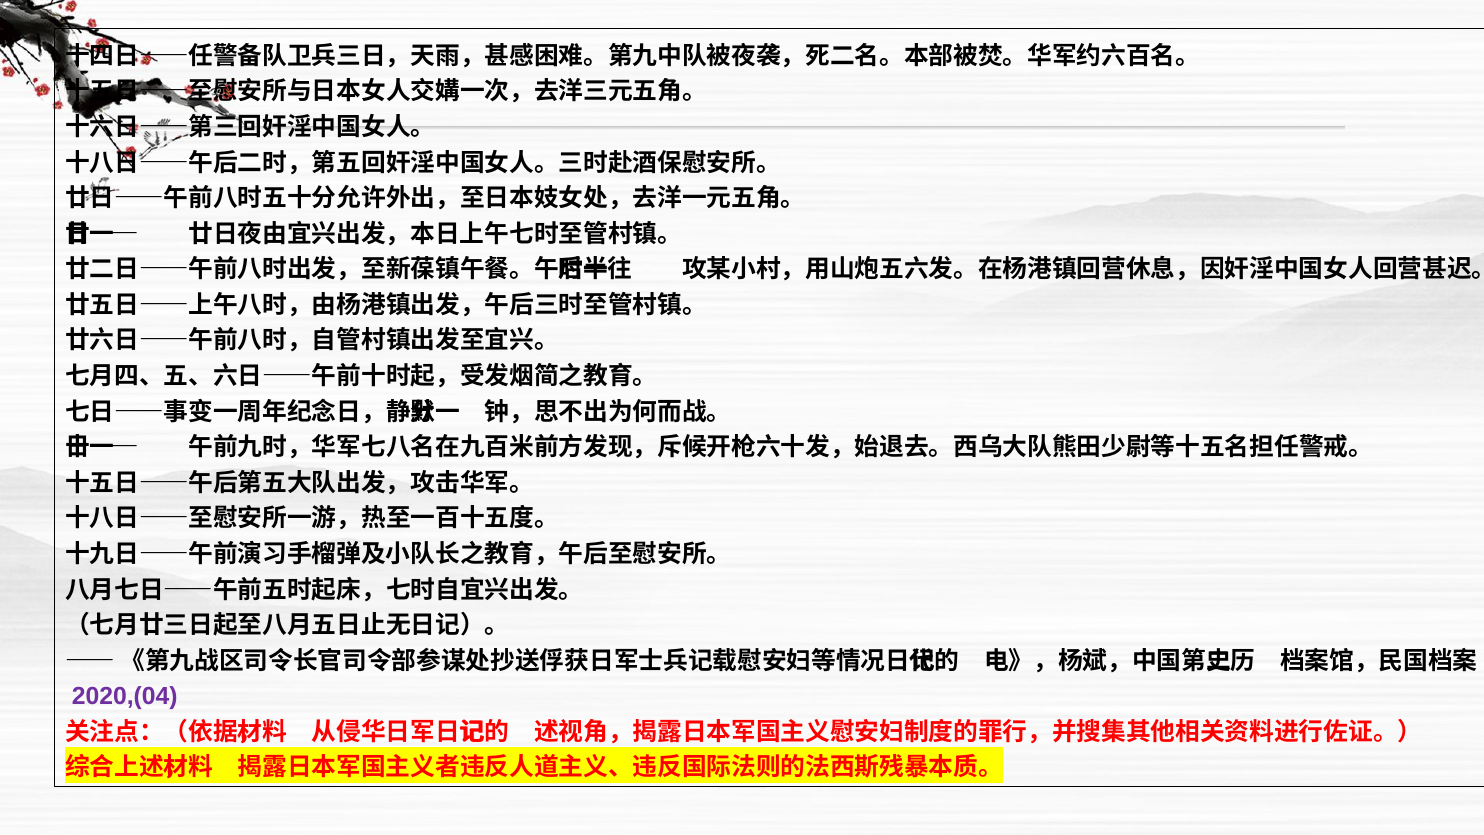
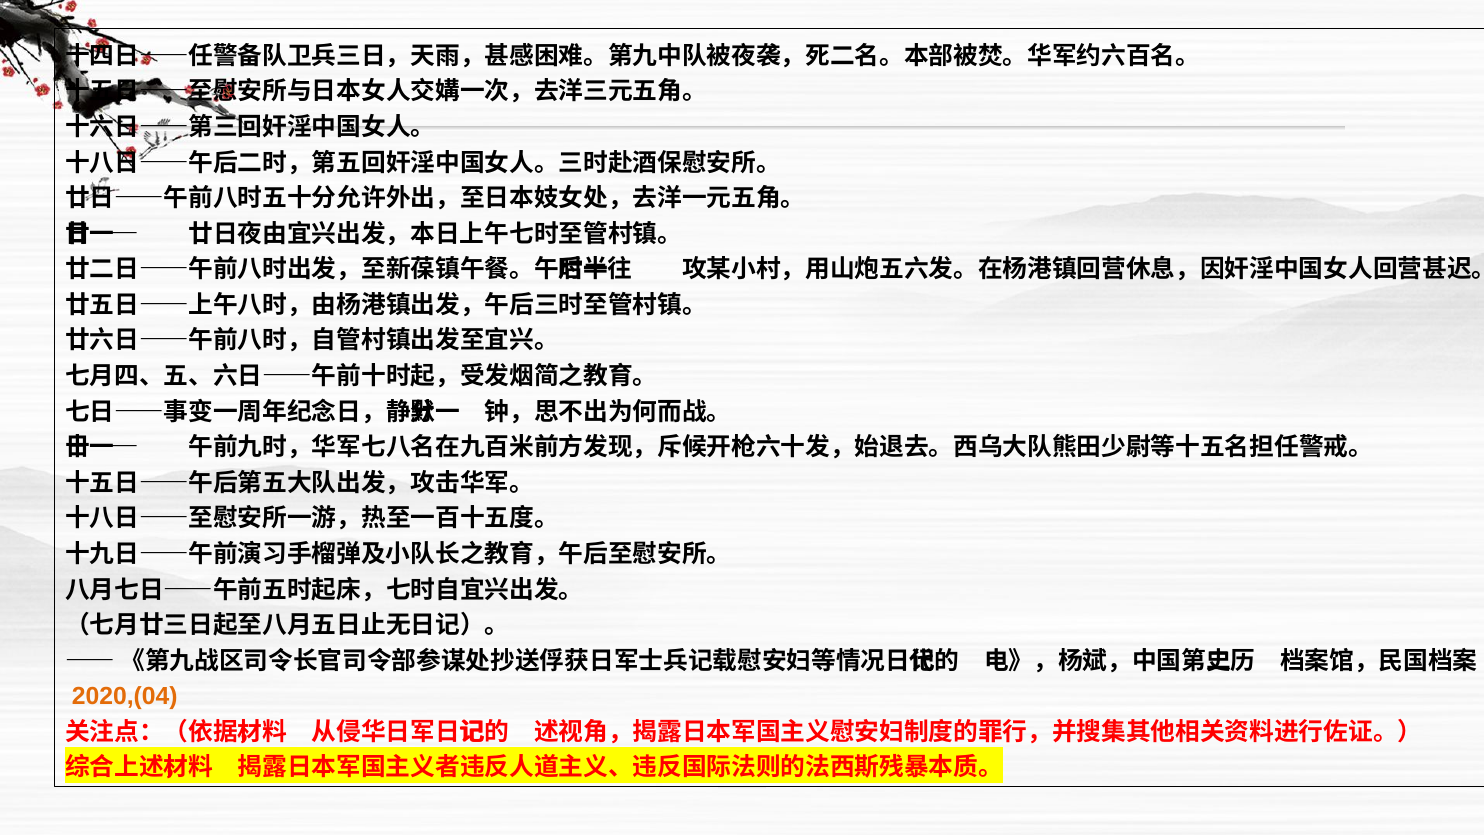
2020,(04 colour: purple -> orange (125, 697)
